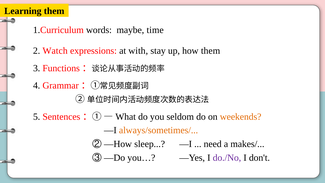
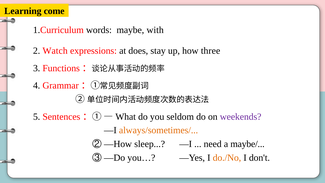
Learning them: them -> come (54, 11)
time: time -> with (155, 30)
with: with -> does (138, 51)
how them: them -> three (211, 51)
weekends colour: orange -> purple (241, 117)
makes/: makes/ -> maybe/ (247, 144)
do./No colour: purple -> orange (227, 157)
